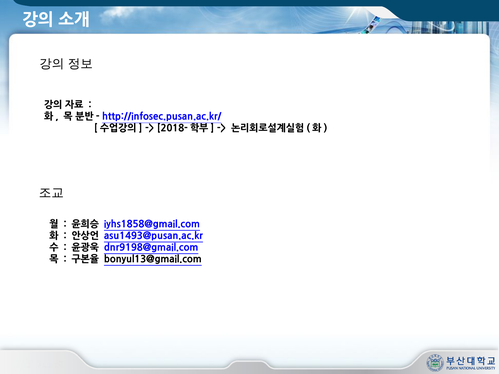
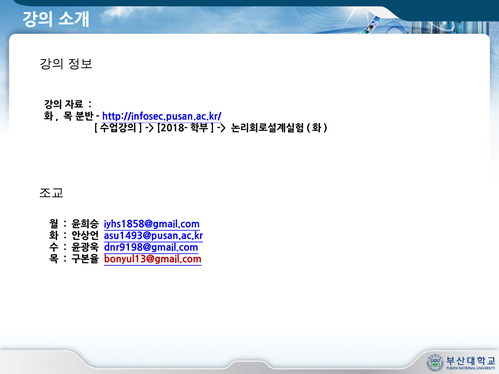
bonyul13@gmail.com colour: black -> red (153, 260)
